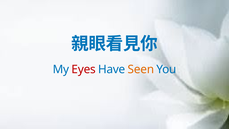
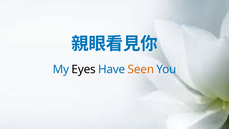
Eyes colour: red -> black (84, 69)
